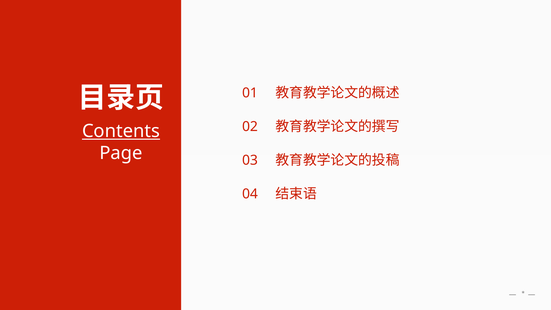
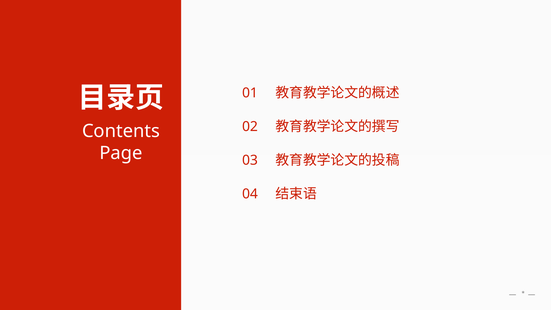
Contents underline: present -> none (121, 131)
